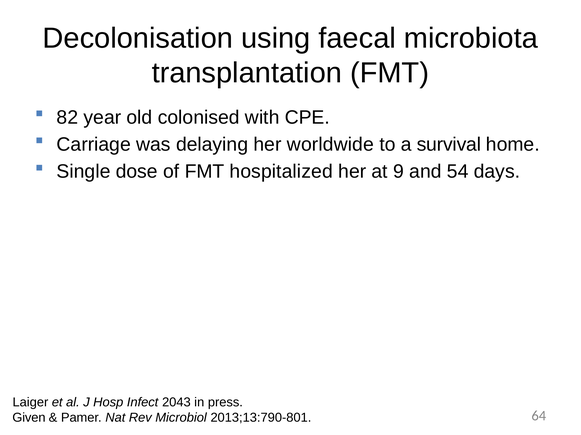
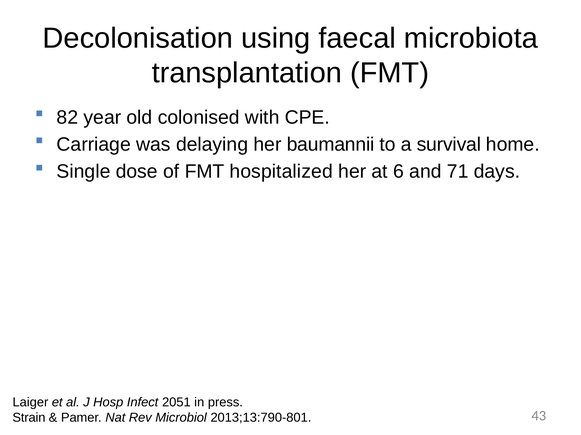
worldwide: worldwide -> baumannii (331, 145)
9: 9 -> 6 (398, 172)
54: 54 -> 71 (458, 172)
2043: 2043 -> 2051 (176, 403)
Given: Given -> Strain (29, 418)
64: 64 -> 43 (539, 416)
